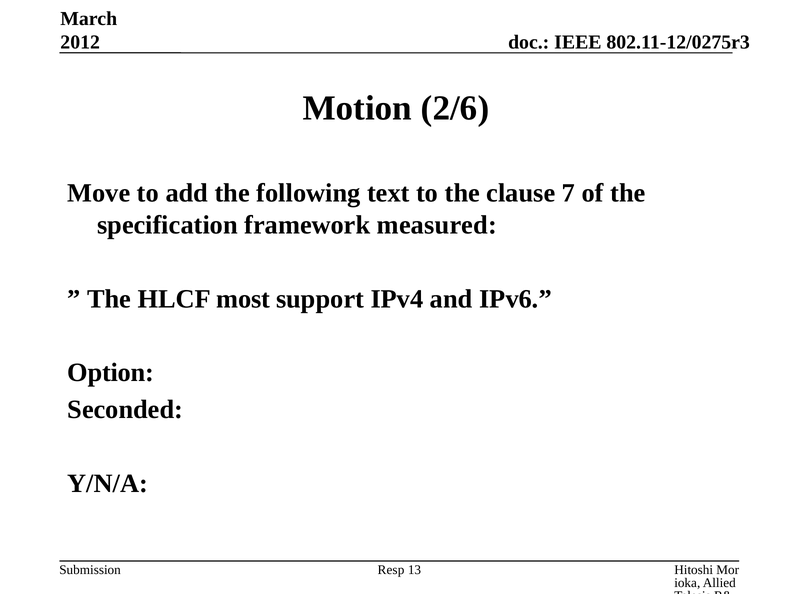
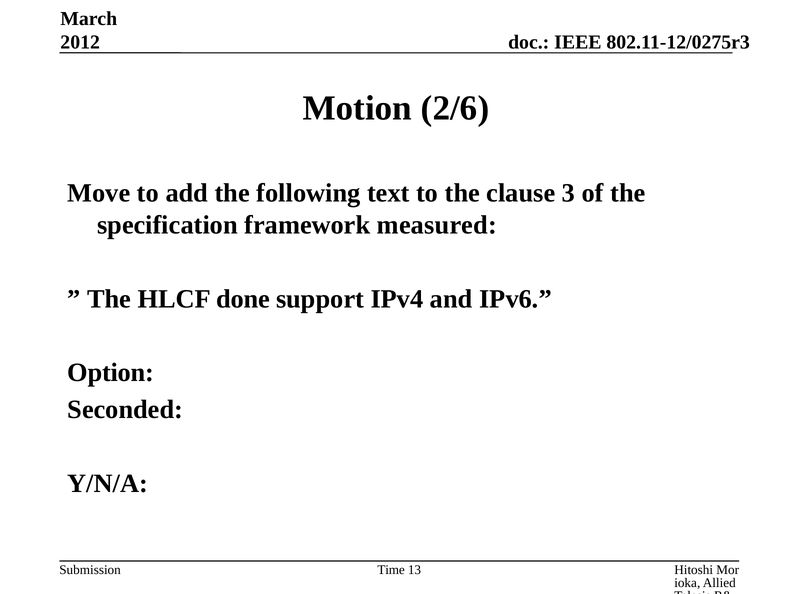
7: 7 -> 3 (569, 193)
most: most -> done (243, 299)
Resp: Resp -> Time (391, 570)
